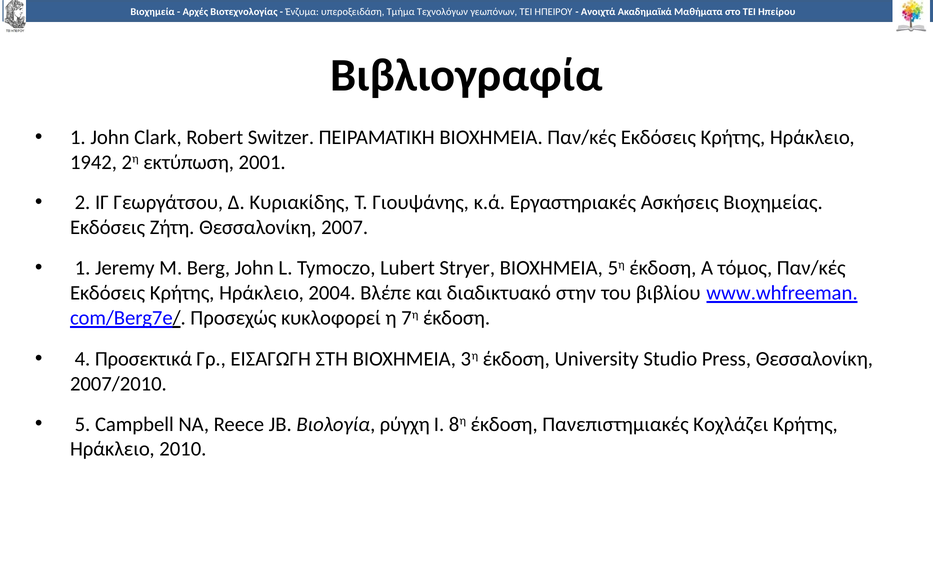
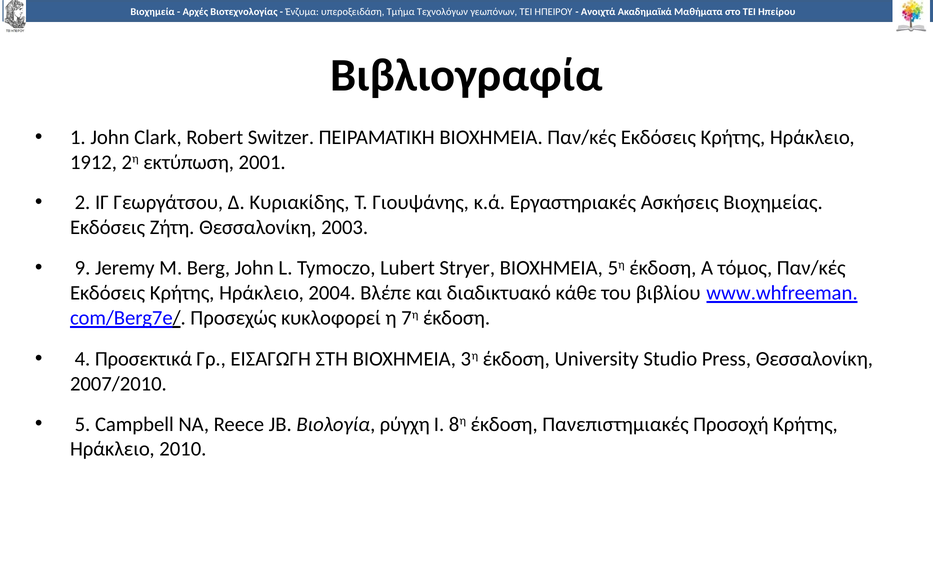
1942: 1942 -> 1912 (93, 162)
2007: 2007 -> 2003 (345, 228)
1: 1 -> 9 (83, 268)
στην: στην -> κάθε (576, 293)
Κοχλάζει: Κοχλάζει -> Προσοχή (731, 424)
